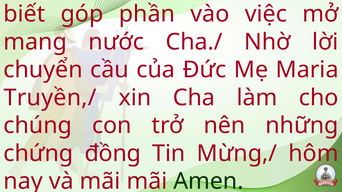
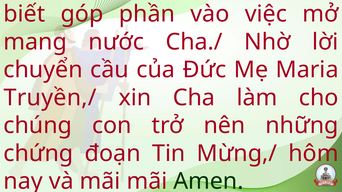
đồng: đồng -> đoạn (113, 154)
